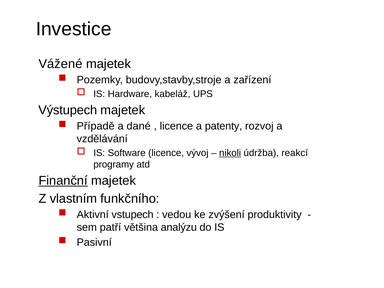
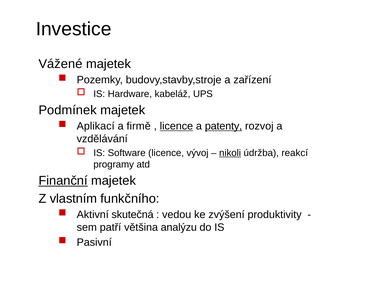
Výstupech: Výstupech -> Podmínek (68, 110)
Případě: Případě -> Aplikací (96, 126)
dané: dané -> firmě (139, 126)
licence underline: none -> present (176, 126)
patenty underline: none -> present (224, 126)
vstupech: vstupech -> skutečná (133, 215)
